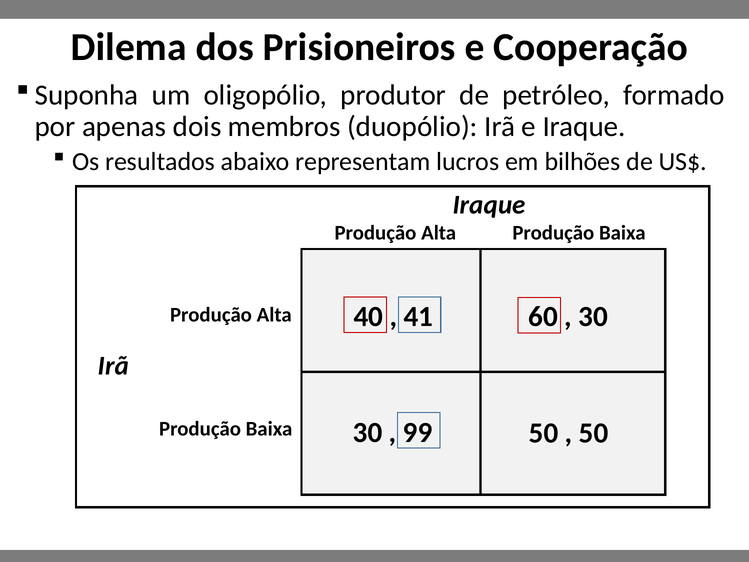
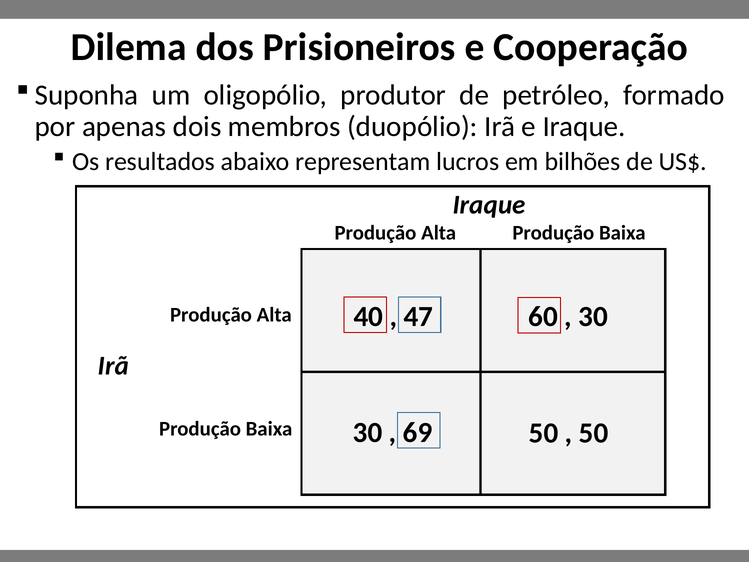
41: 41 -> 47 (418, 316)
99: 99 -> 69 (418, 432)
